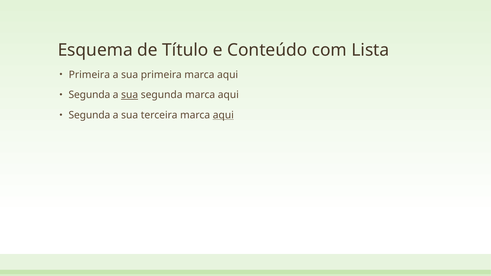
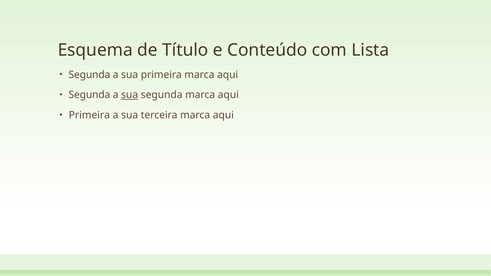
Primeira: Primeira -> Segunda (89, 75)
Segunda: Segunda -> Primeira (89, 115)
aqui underline: present -> none (223, 115)
